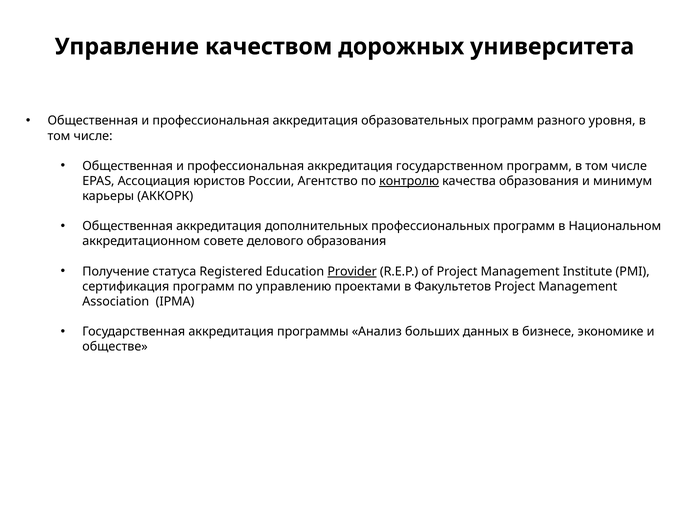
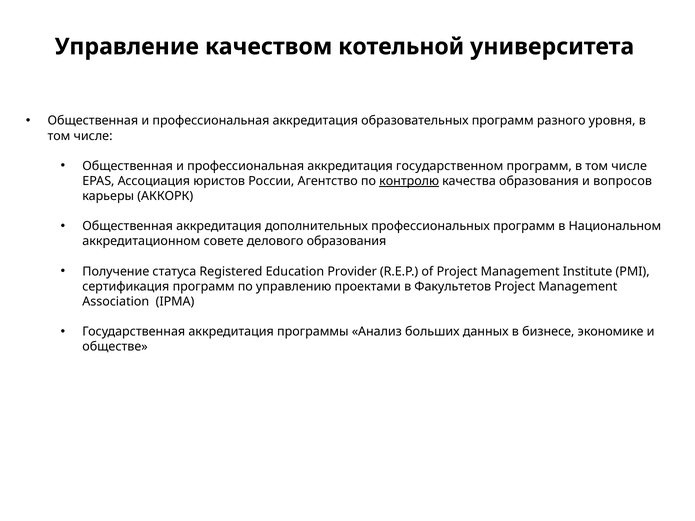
дорожных: дорожных -> котельной (401, 47)
минимум: минимум -> вопросов (623, 181)
Provider underline: present -> none (352, 272)
